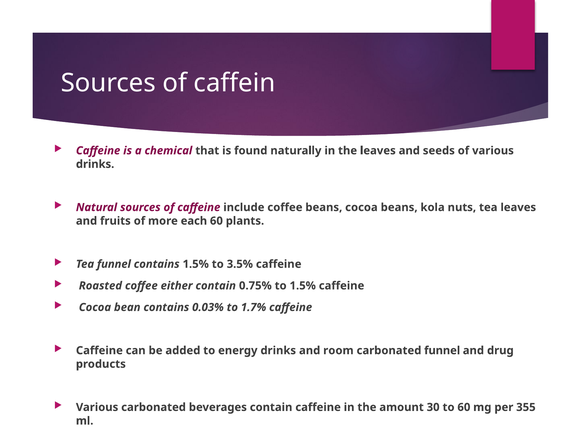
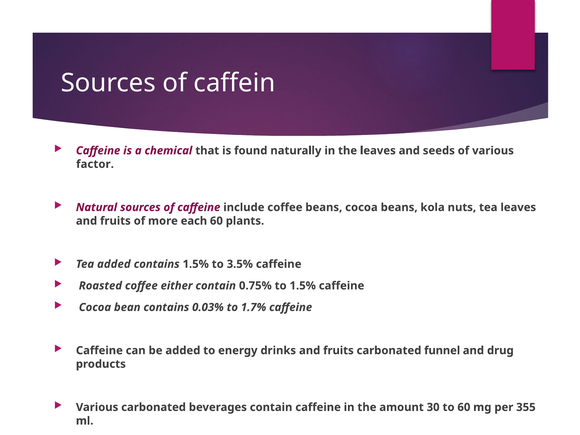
drinks: drinks -> factor (95, 164)
Tea funnel: funnel -> added (114, 264)
drinks and room: room -> fruits (338, 351)
